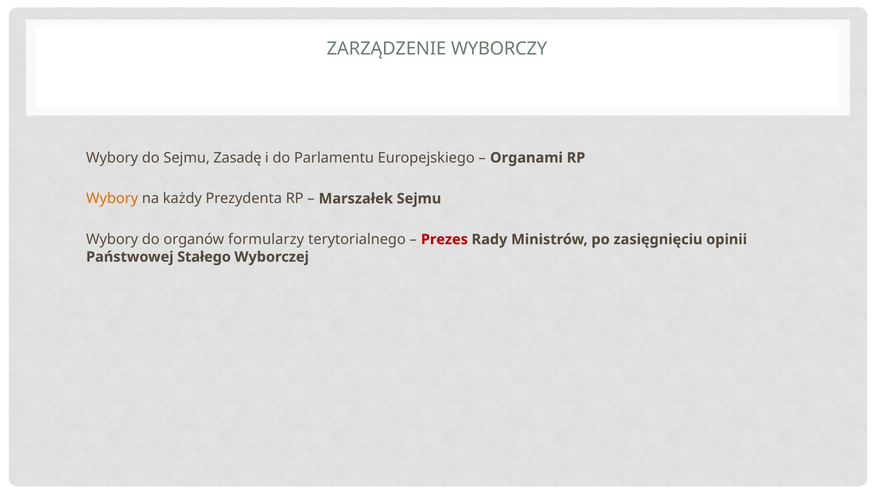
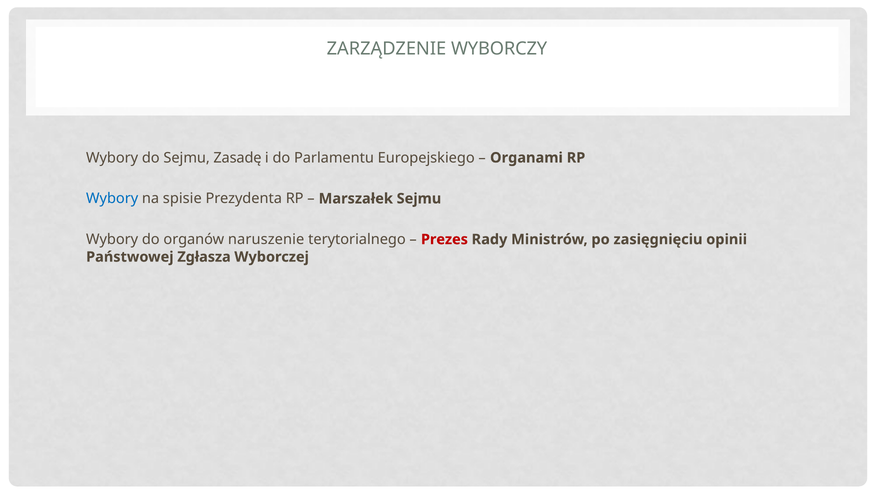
Wybory colour: orange -> blue (112, 198)
każdy: każdy -> spisie (182, 198)
formularzy: formularzy -> naruszenie (266, 239)
Stałego: Stałego -> Zgłasza (204, 257)
